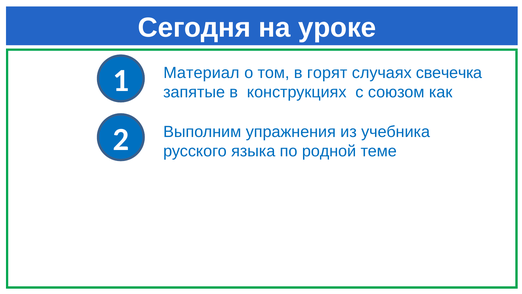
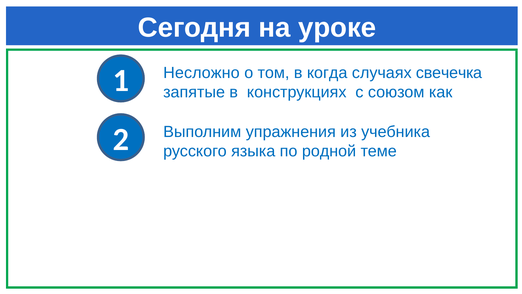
Материал: Материал -> Несложно (201, 73)
горят: горят -> когда (327, 73)
